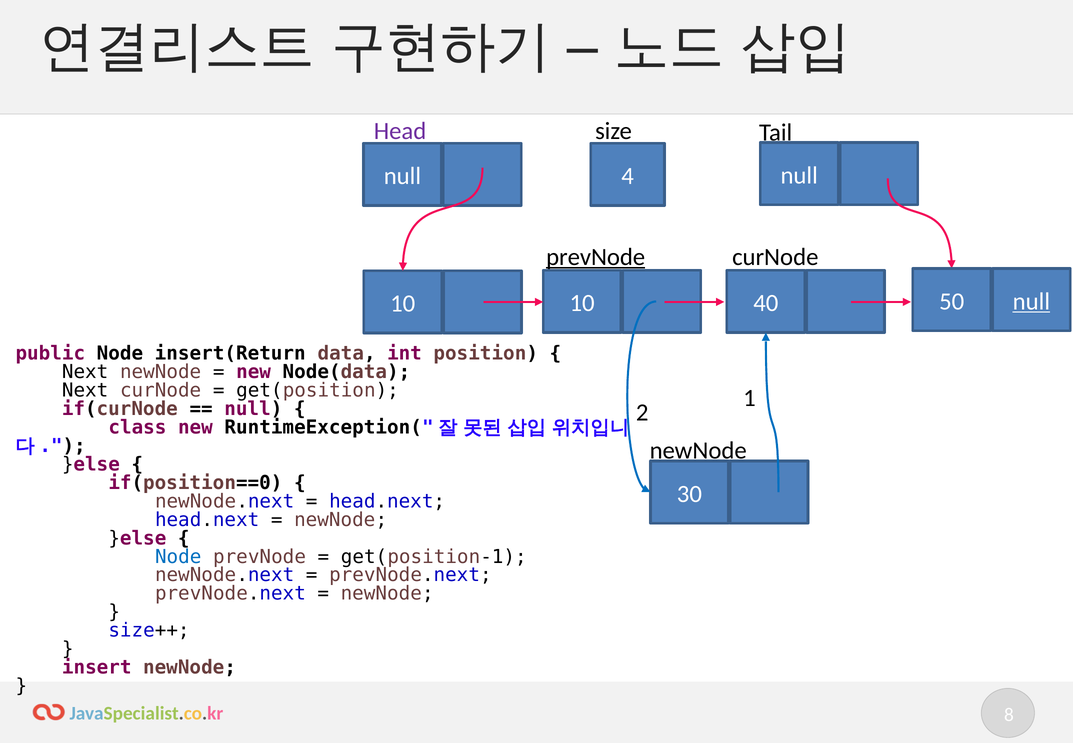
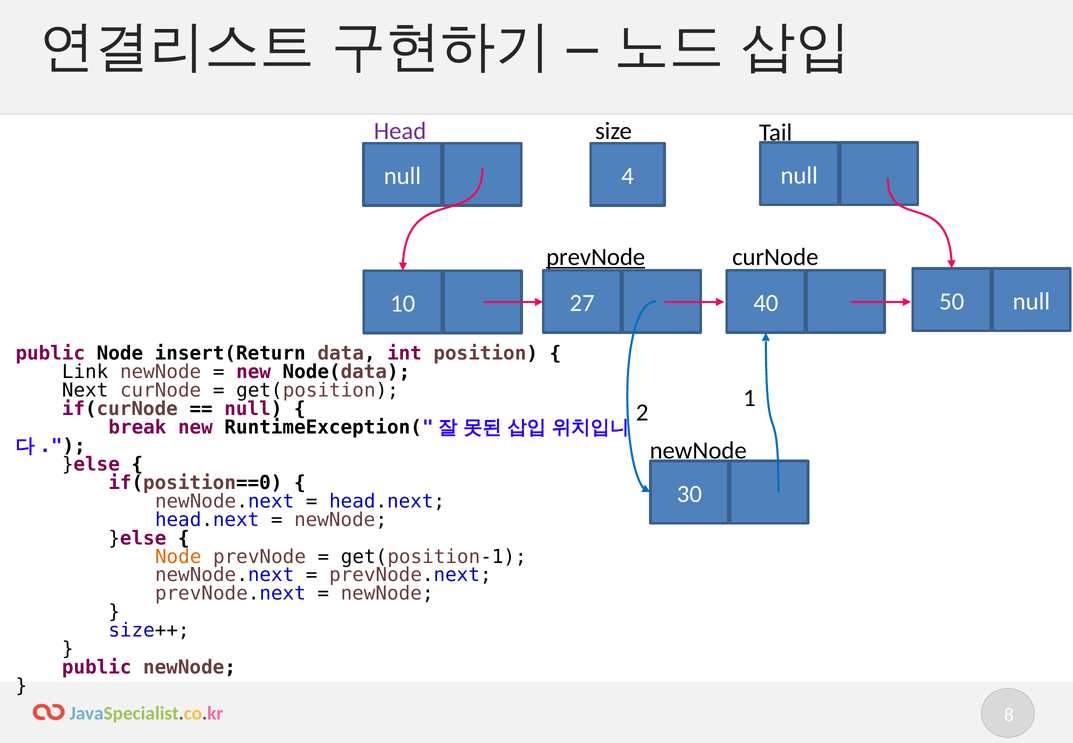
null underline: present -> none (1031, 301)
10 10: 10 -> 27 (582, 303)
Next: Next -> Link (85, 372)
class: class -> break (137, 427)
Node colour: blue -> orange (178, 557)
insert: insert -> public (97, 667)
